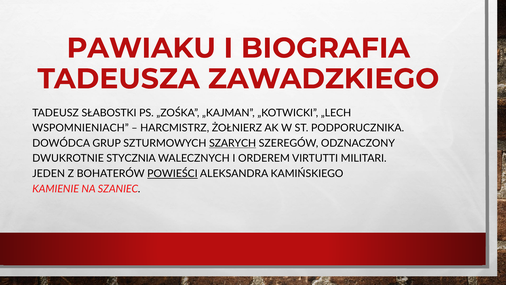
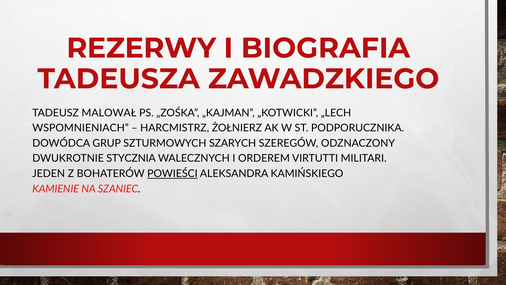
PAWIAKU: PAWIAKU -> REZERWY (141, 48)
SŁABOSTKI: SŁABOSTKI -> MALOWAŁ (109, 113)
SZARYCH underline: present -> none (233, 143)
